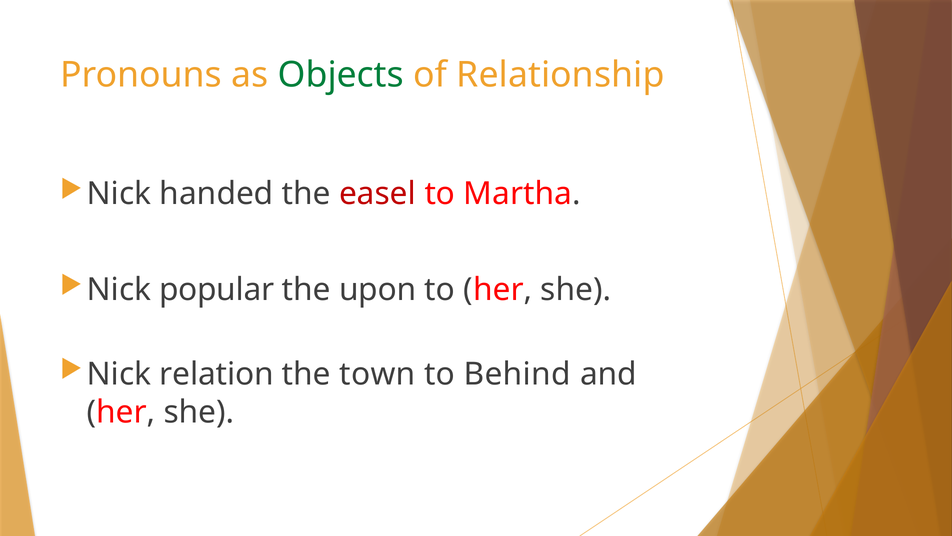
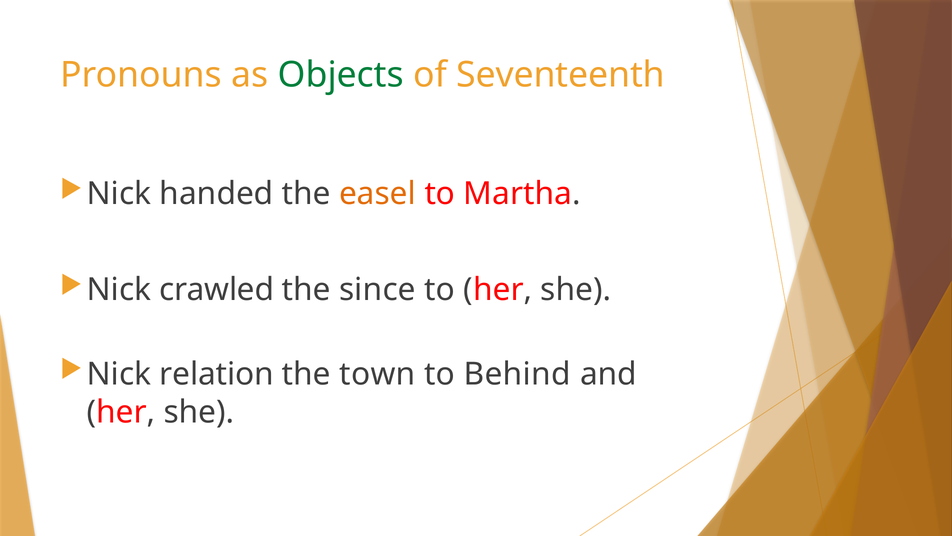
Relationship: Relationship -> Seventeenth (561, 75)
easel colour: red -> orange (378, 194)
popular: popular -> crawled (217, 290)
upon: upon -> since (377, 290)
